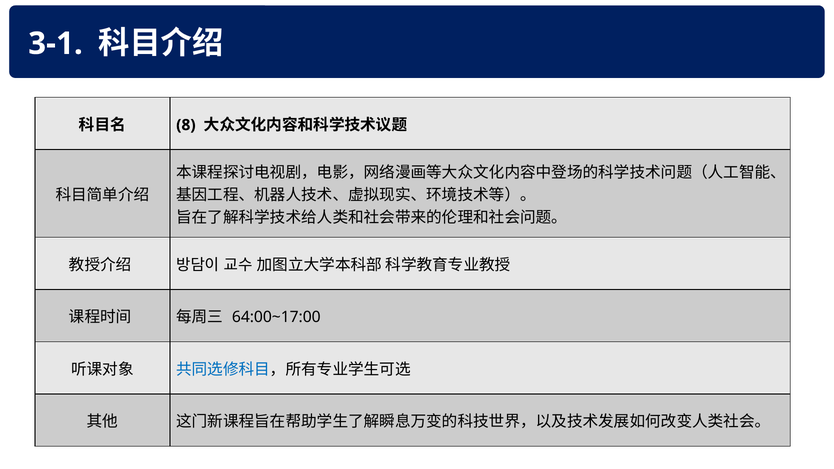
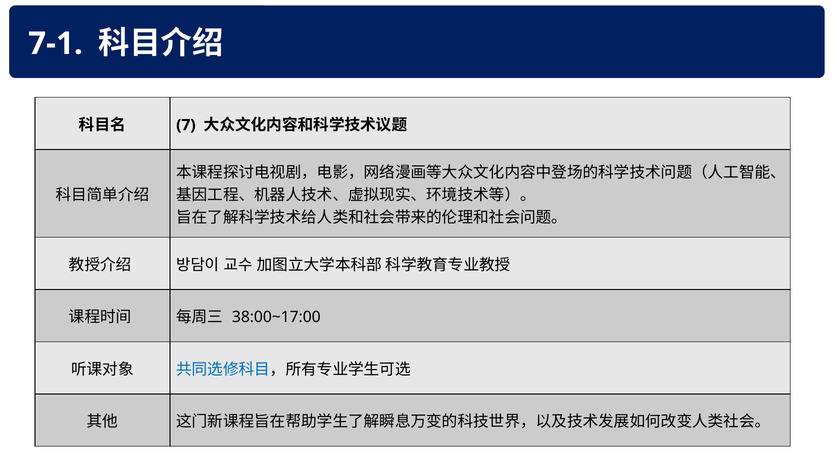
3-1: 3-1 -> 7-1 (55, 44)
8: 8 -> 7 (186, 125)
64:00~17:00: 64:00~17:00 -> 38:00~17:00 (276, 317)
